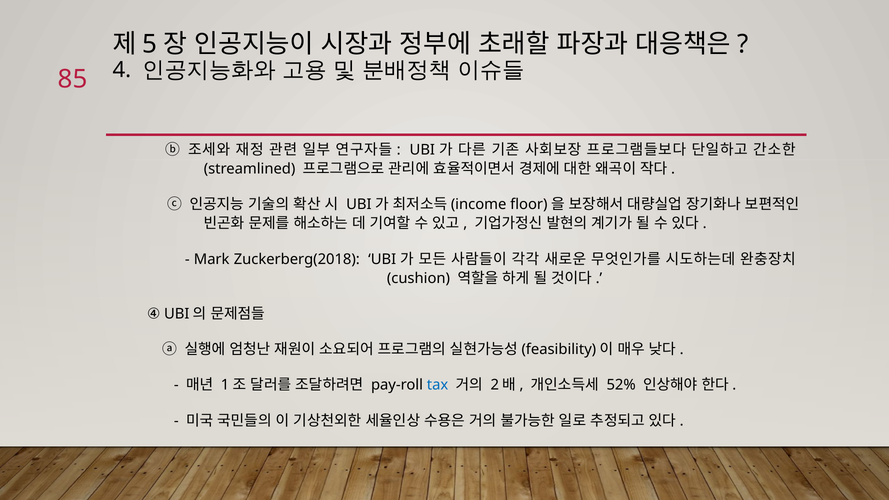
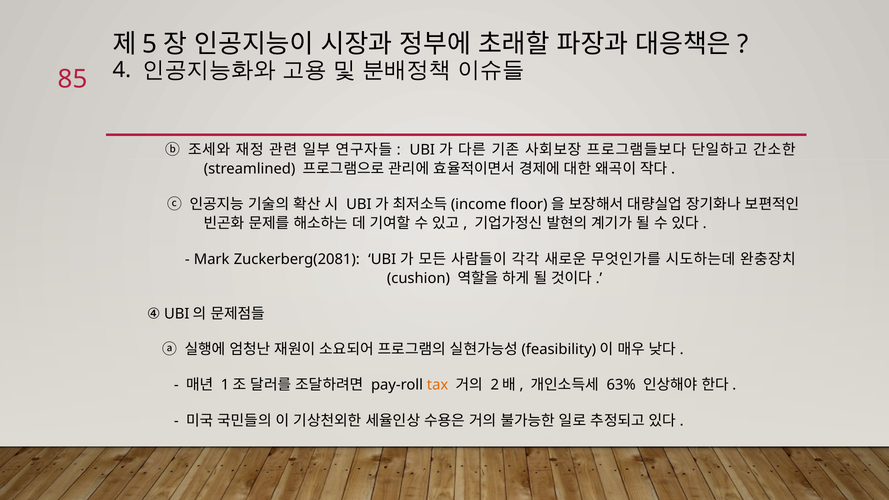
Zuckerberg(2018: Zuckerberg(2018 -> Zuckerberg(2081 (297, 259)
tax colour: blue -> orange (438, 385)
52%: 52% -> 63% (621, 385)
